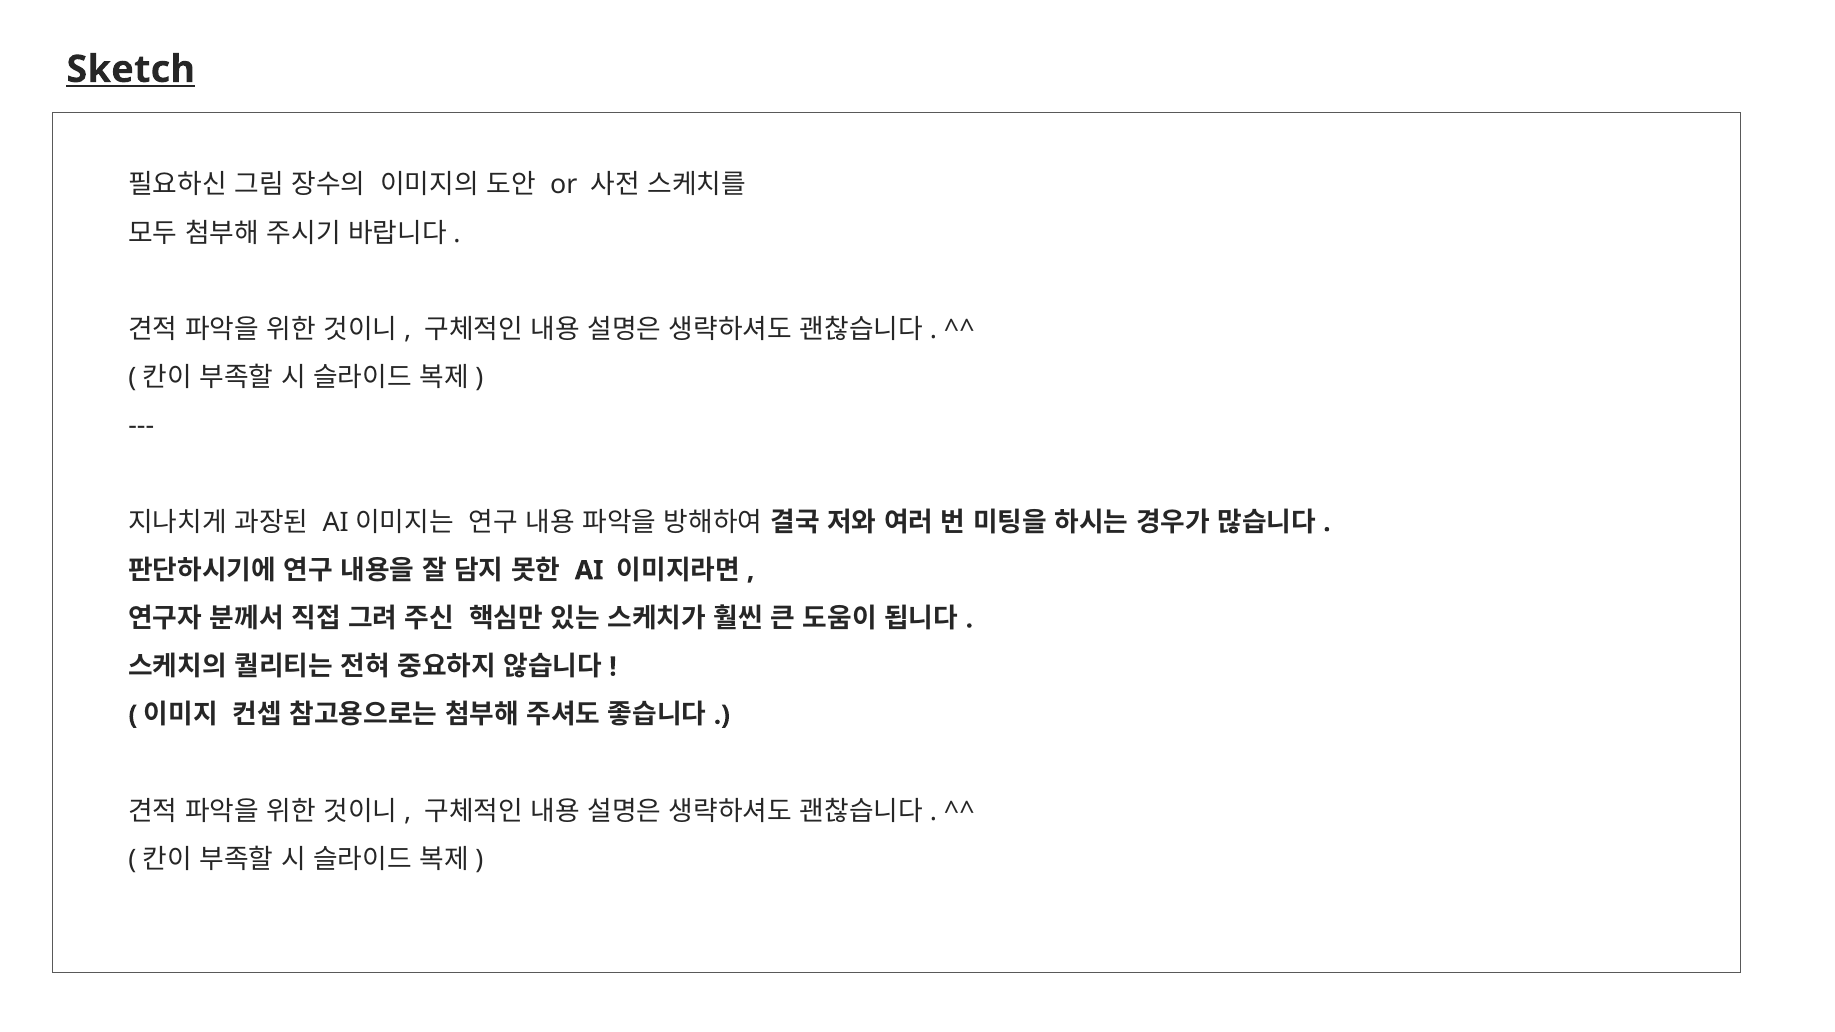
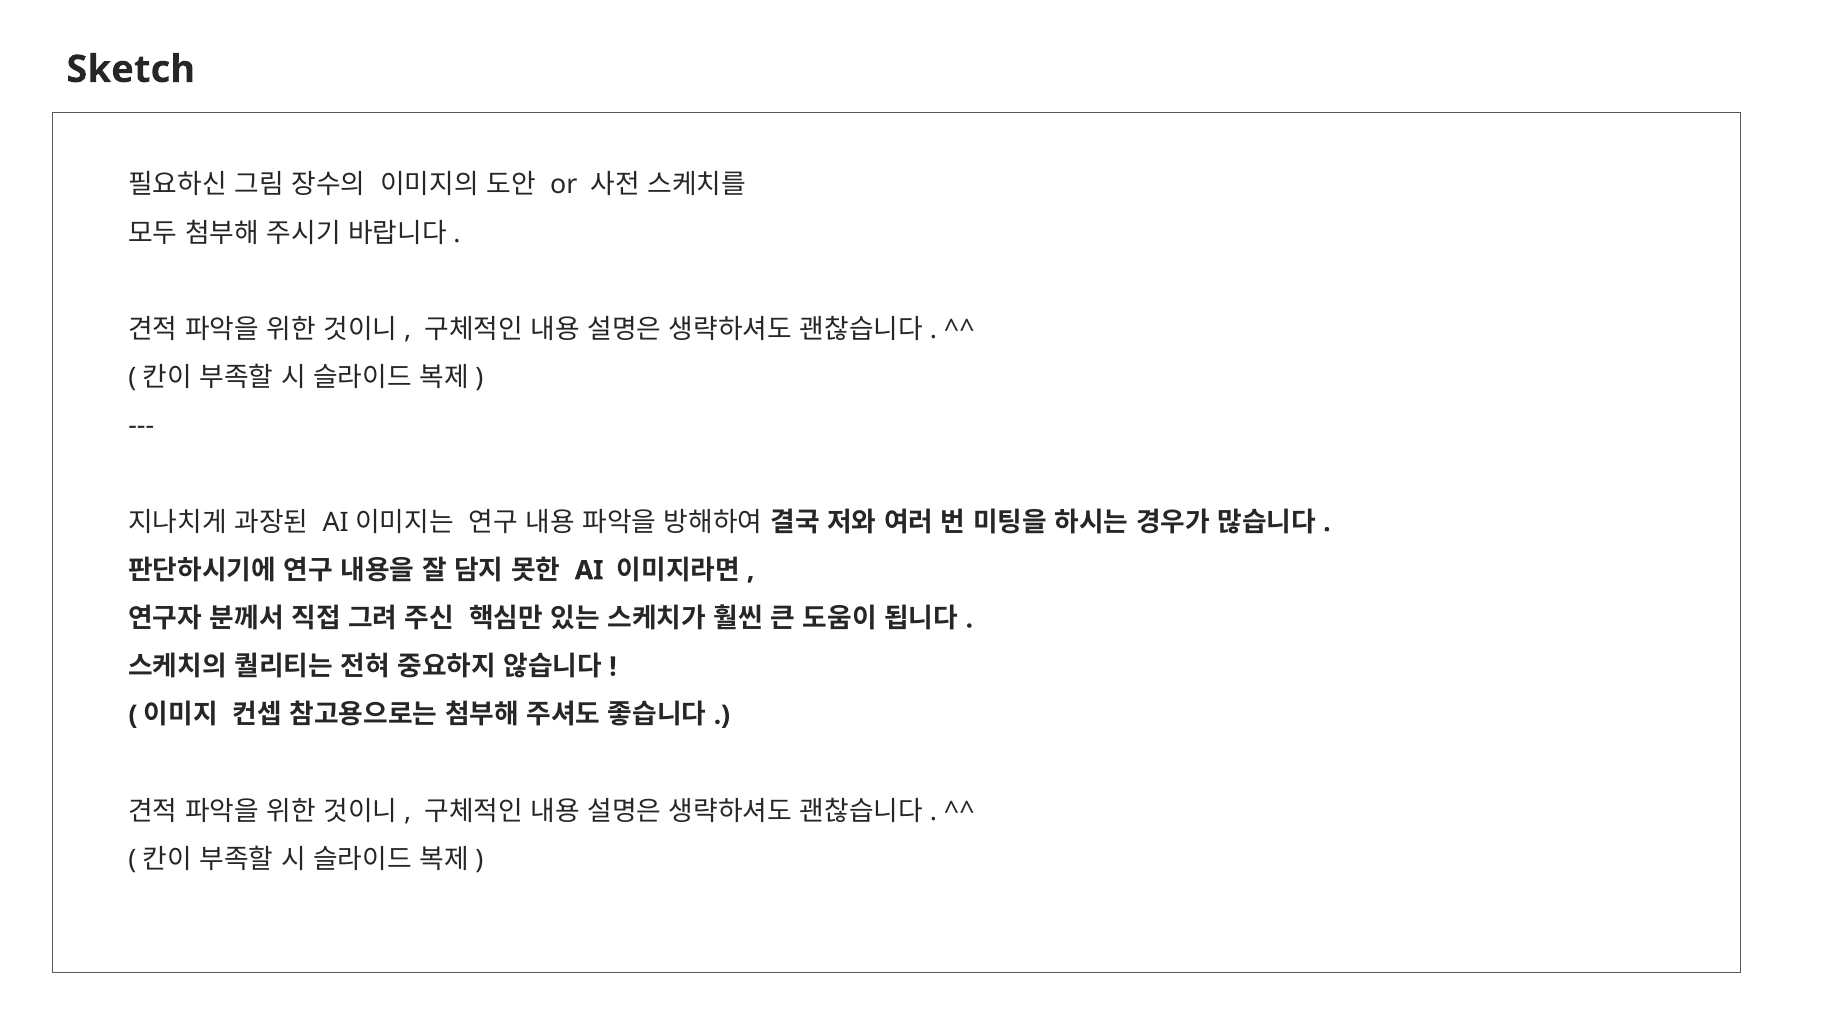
Sketch underline: present -> none (131, 69)
